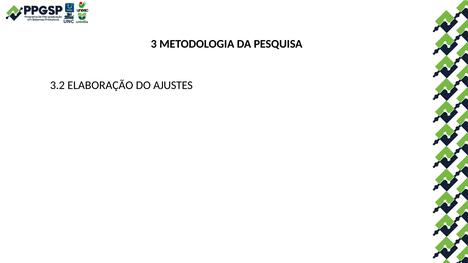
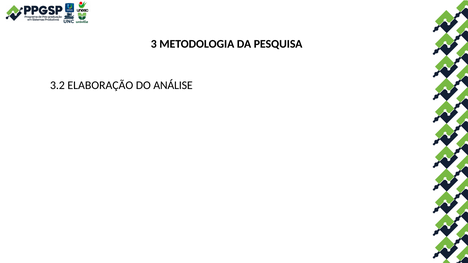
AJUSTES: AJUSTES -> ANÁLISE (173, 85)
